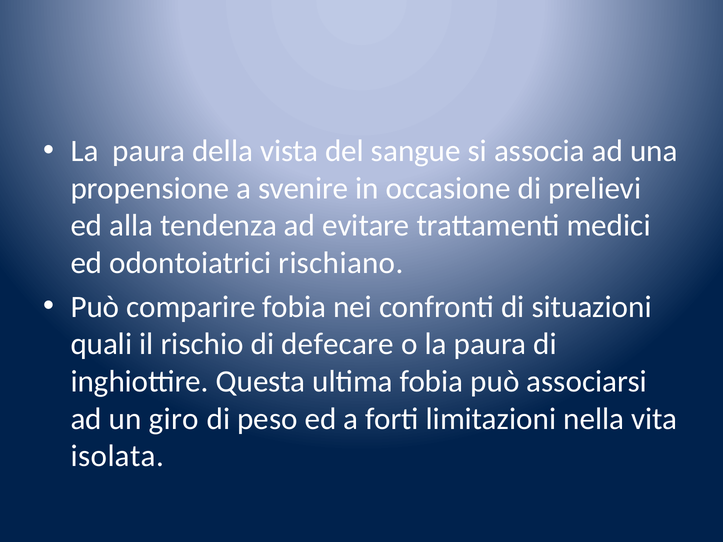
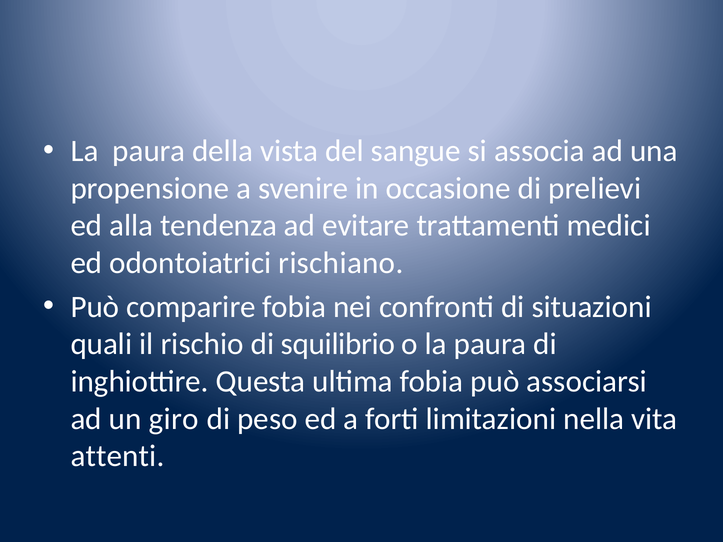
defecare: defecare -> squilibrio (338, 344)
isolata: isolata -> attenti (117, 456)
